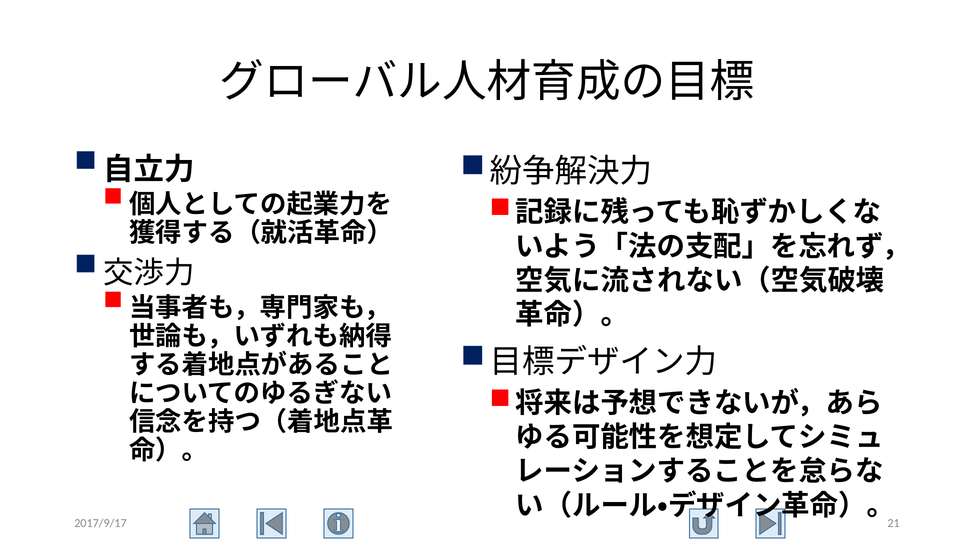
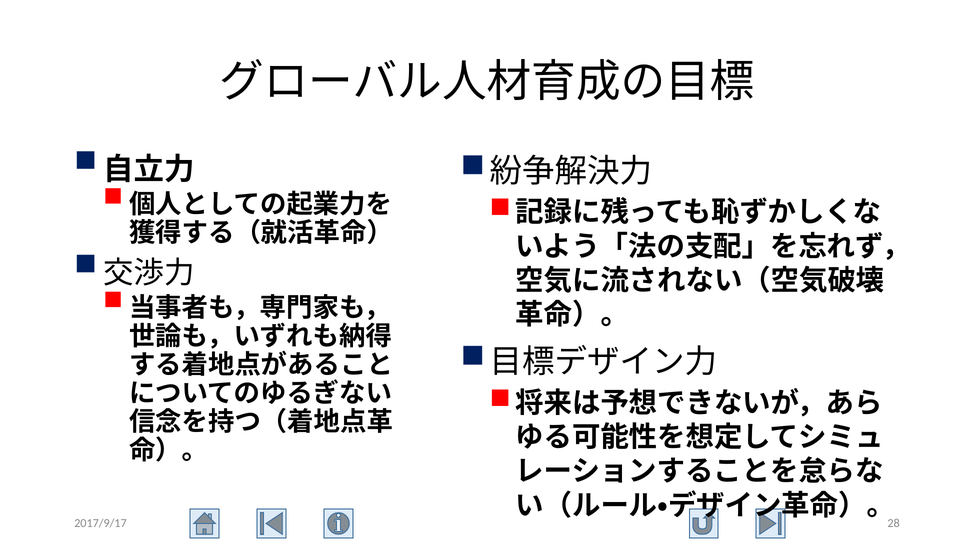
21: 21 -> 28 (894, 523)
